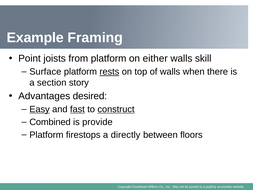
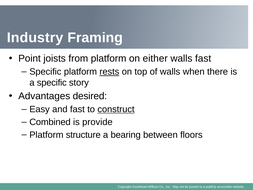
Example: Example -> Industry (35, 38)
walls skill: skill -> fast (203, 58)
Surface: Surface -> Specific (45, 72)
a section: section -> specific (52, 83)
Easy underline: present -> none (40, 109)
fast underline: present -> none (77, 109)
firestops: firestops -> structure (83, 135)
directly: directly -> bearing (126, 135)
